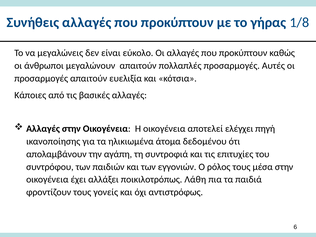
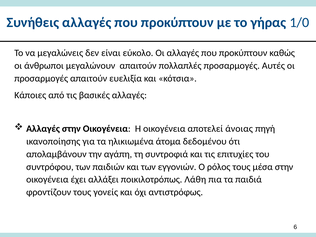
1/8: 1/8 -> 1/0 (299, 22)
ελέγχει: ελέγχει -> άνοιας (239, 129)
